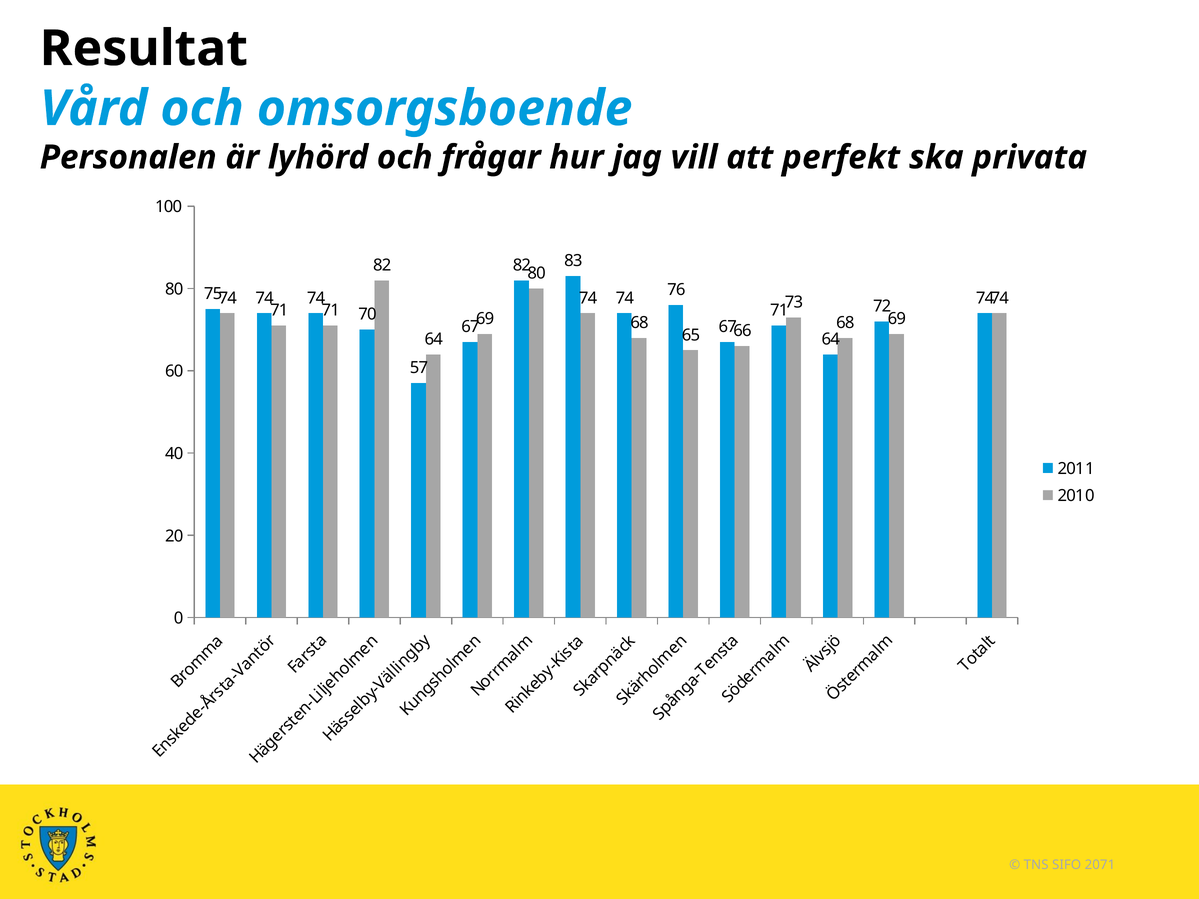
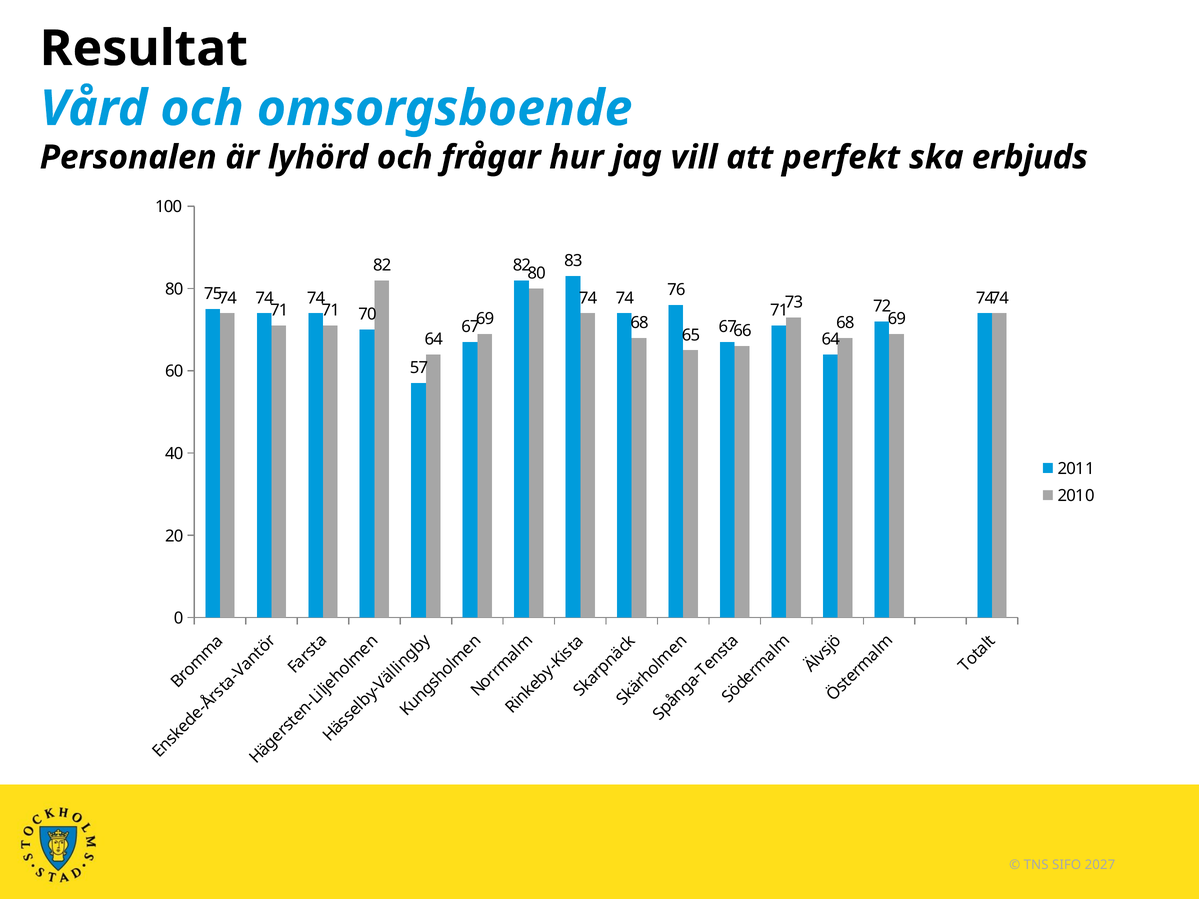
privata: privata -> erbjuds (1030, 157)
2071: 2071 -> 2027 (1100, 865)
